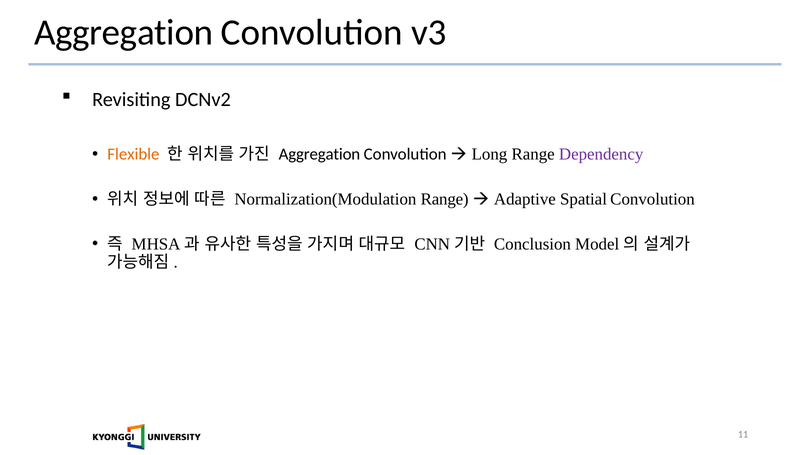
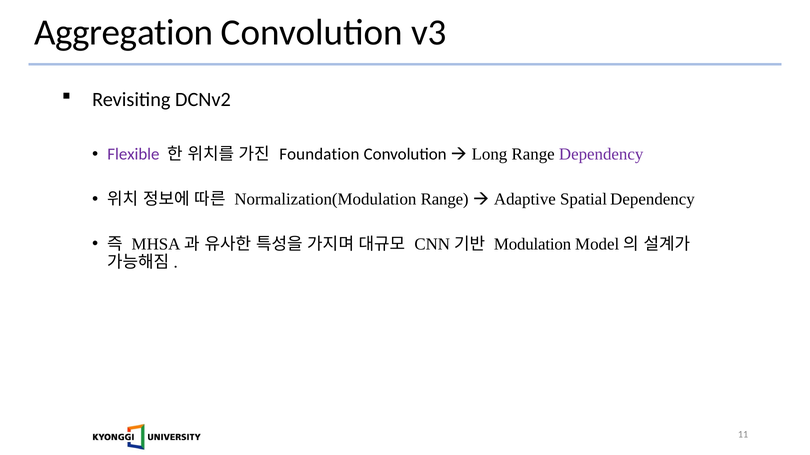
Flexible colour: orange -> purple (133, 155)
Aggregation: Aggregation -> Foundation (319, 155)
Spatial Convolution: Convolution -> Dependency (652, 199)
Conclusion: Conclusion -> Modulation (533, 244)
